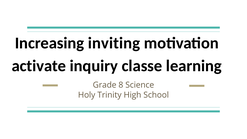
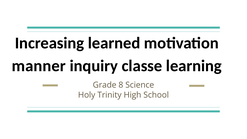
inviting: inviting -> learned (114, 43)
activate: activate -> manner (39, 66)
